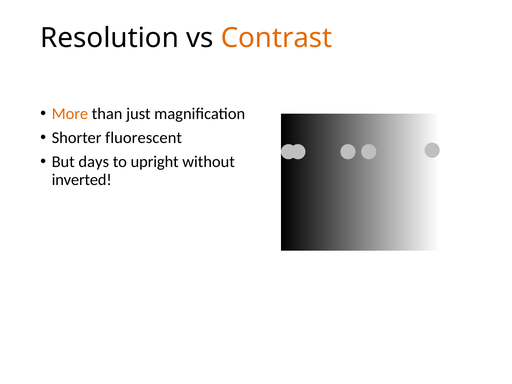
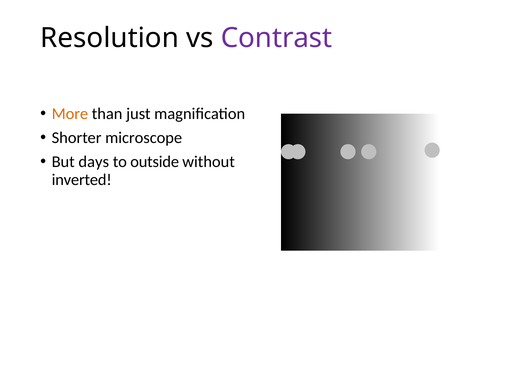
Contrast colour: orange -> purple (276, 38)
fluorescent: fluorescent -> microscope (144, 138)
upright: upright -> outside (155, 162)
